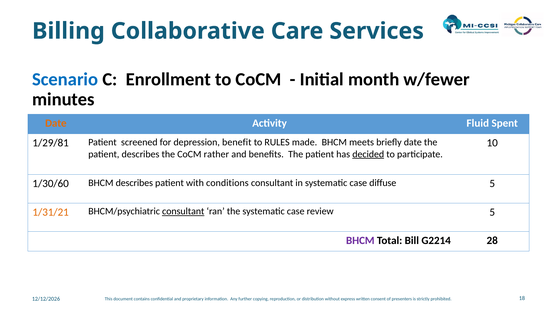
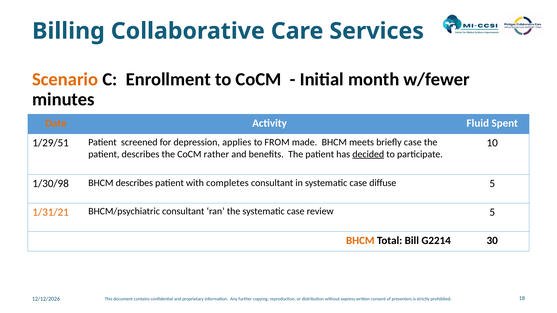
Scenario colour: blue -> orange (65, 79)
1/29/81: 1/29/81 -> 1/29/51 (51, 143)
benefit: benefit -> applies (237, 142)
RULES: RULES -> FROM (277, 142)
briefly date: date -> case (413, 142)
1/30/60: 1/30/60 -> 1/30/98 (51, 184)
conditions: conditions -> completes (227, 183)
consultant underline: present -> none (183, 212)
BHCM colour: purple -> orange (360, 241)
28: 28 -> 30 (492, 241)
